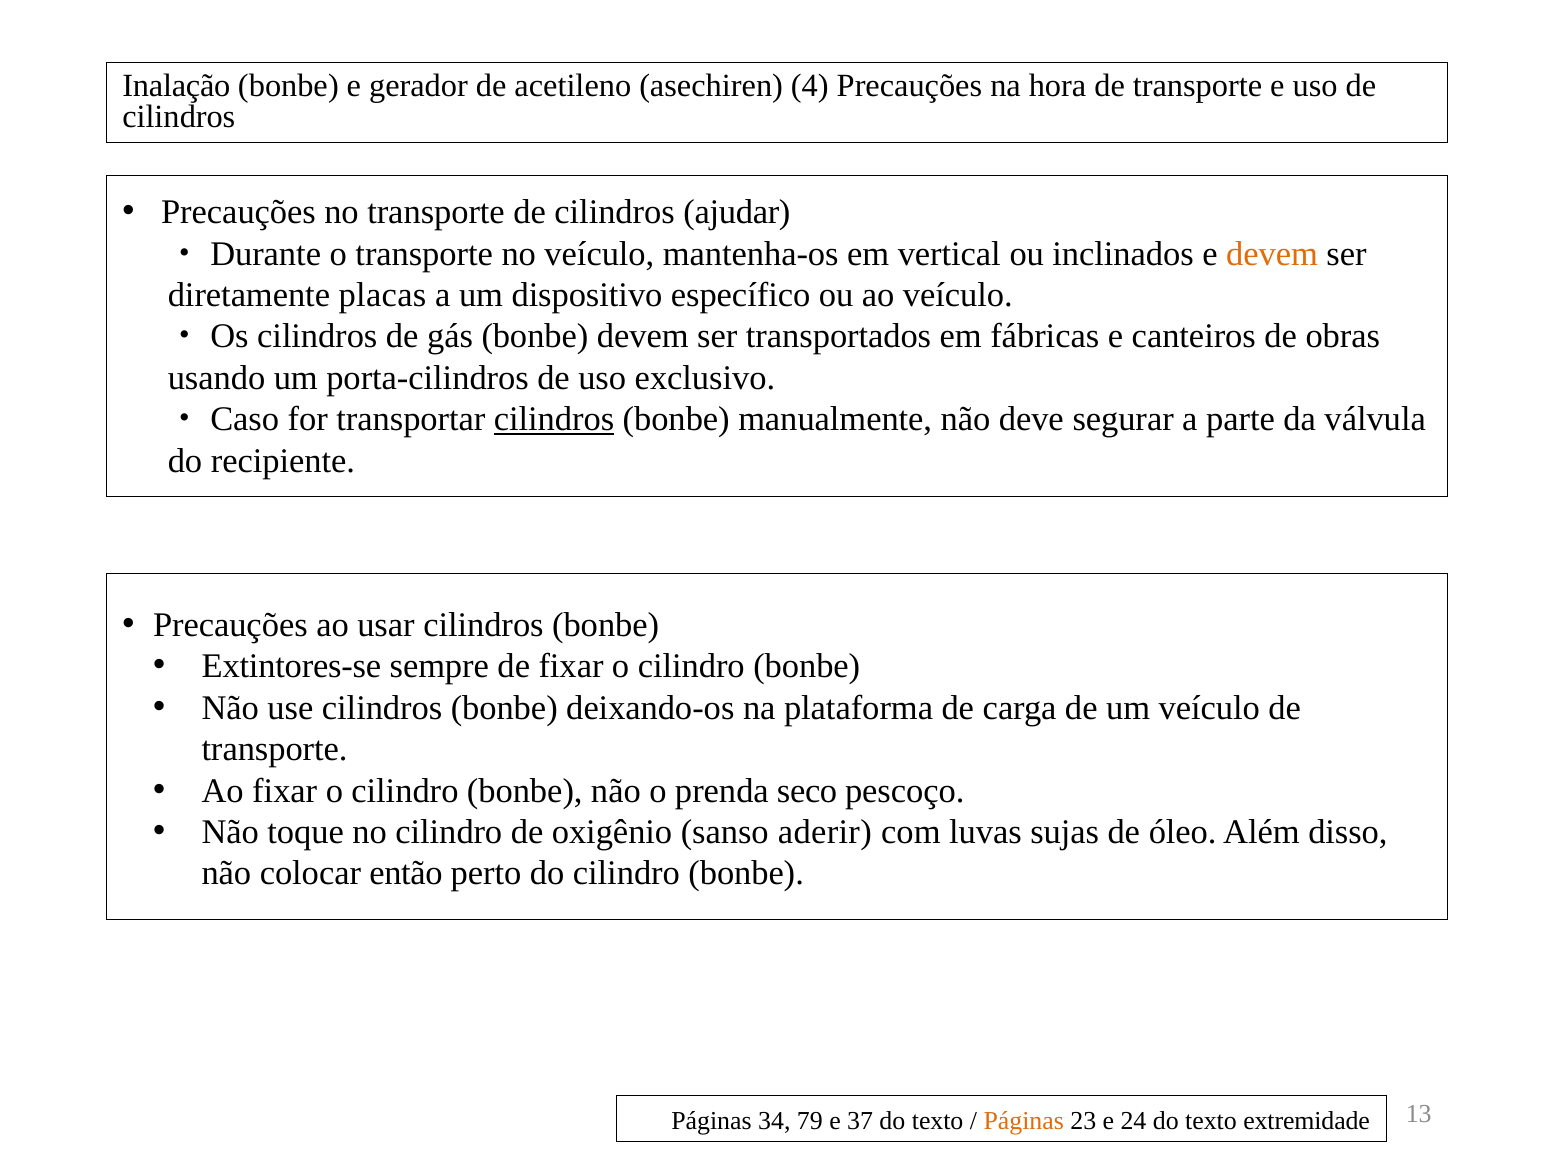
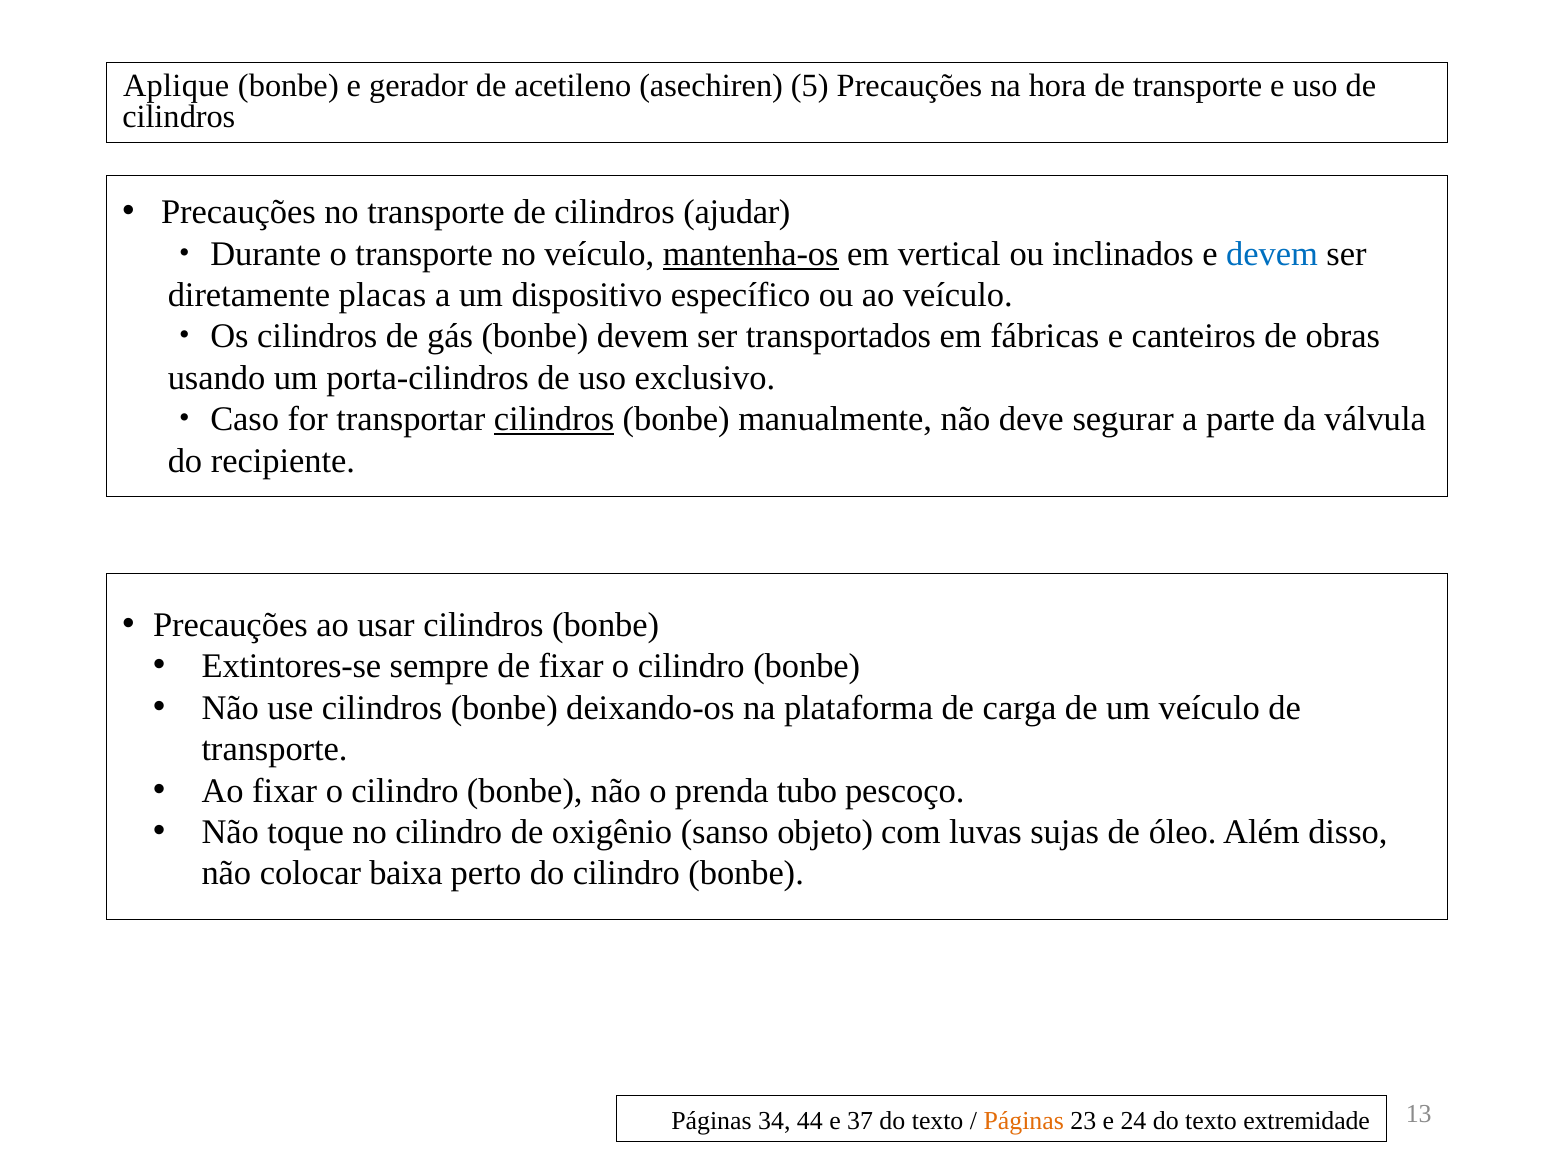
Inalação: Inalação -> Aplique (176, 85)
4: 4 -> 5 (810, 85)
mantenha-os underline: none -> present (751, 254)
devem colour: orange -> blue (1272, 254)
seco: seco -> tubo (807, 790)
aderir: aderir -> objeto (825, 832)
então: então -> baixa (406, 873)
79: 79 -> 44 (810, 1120)
